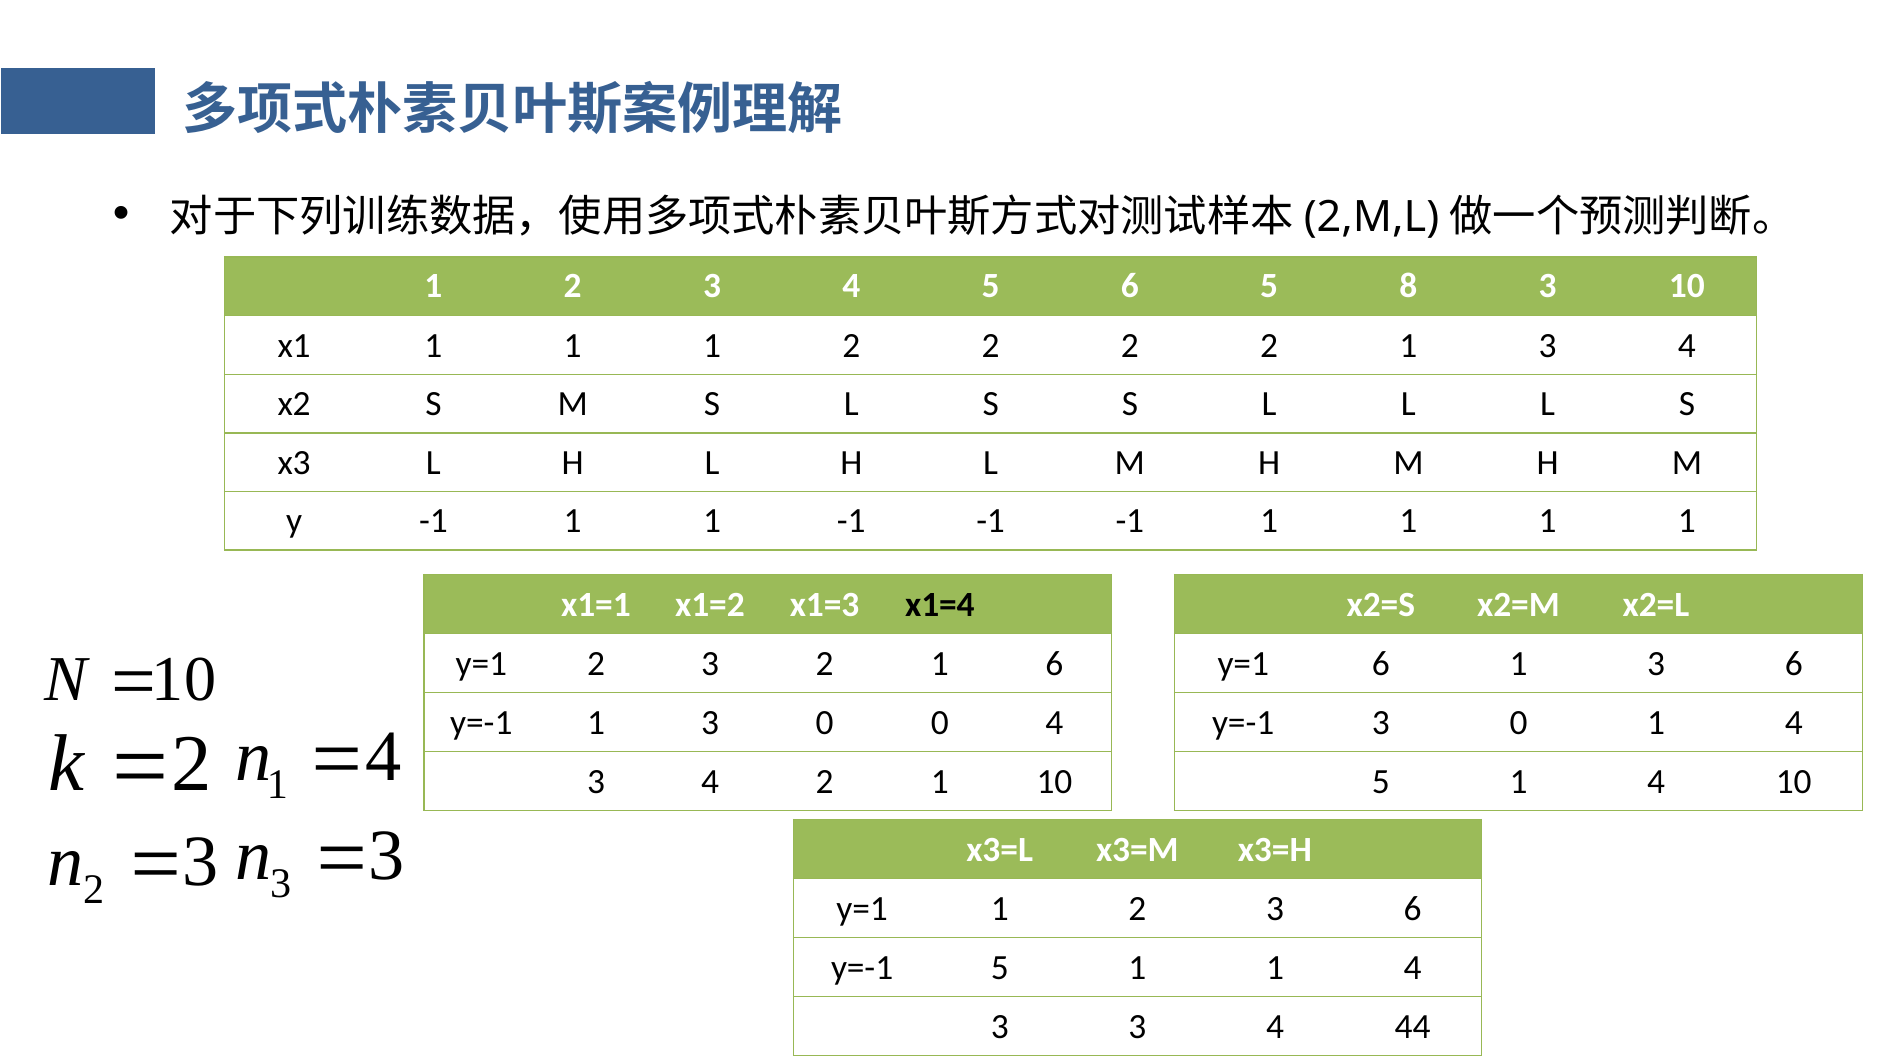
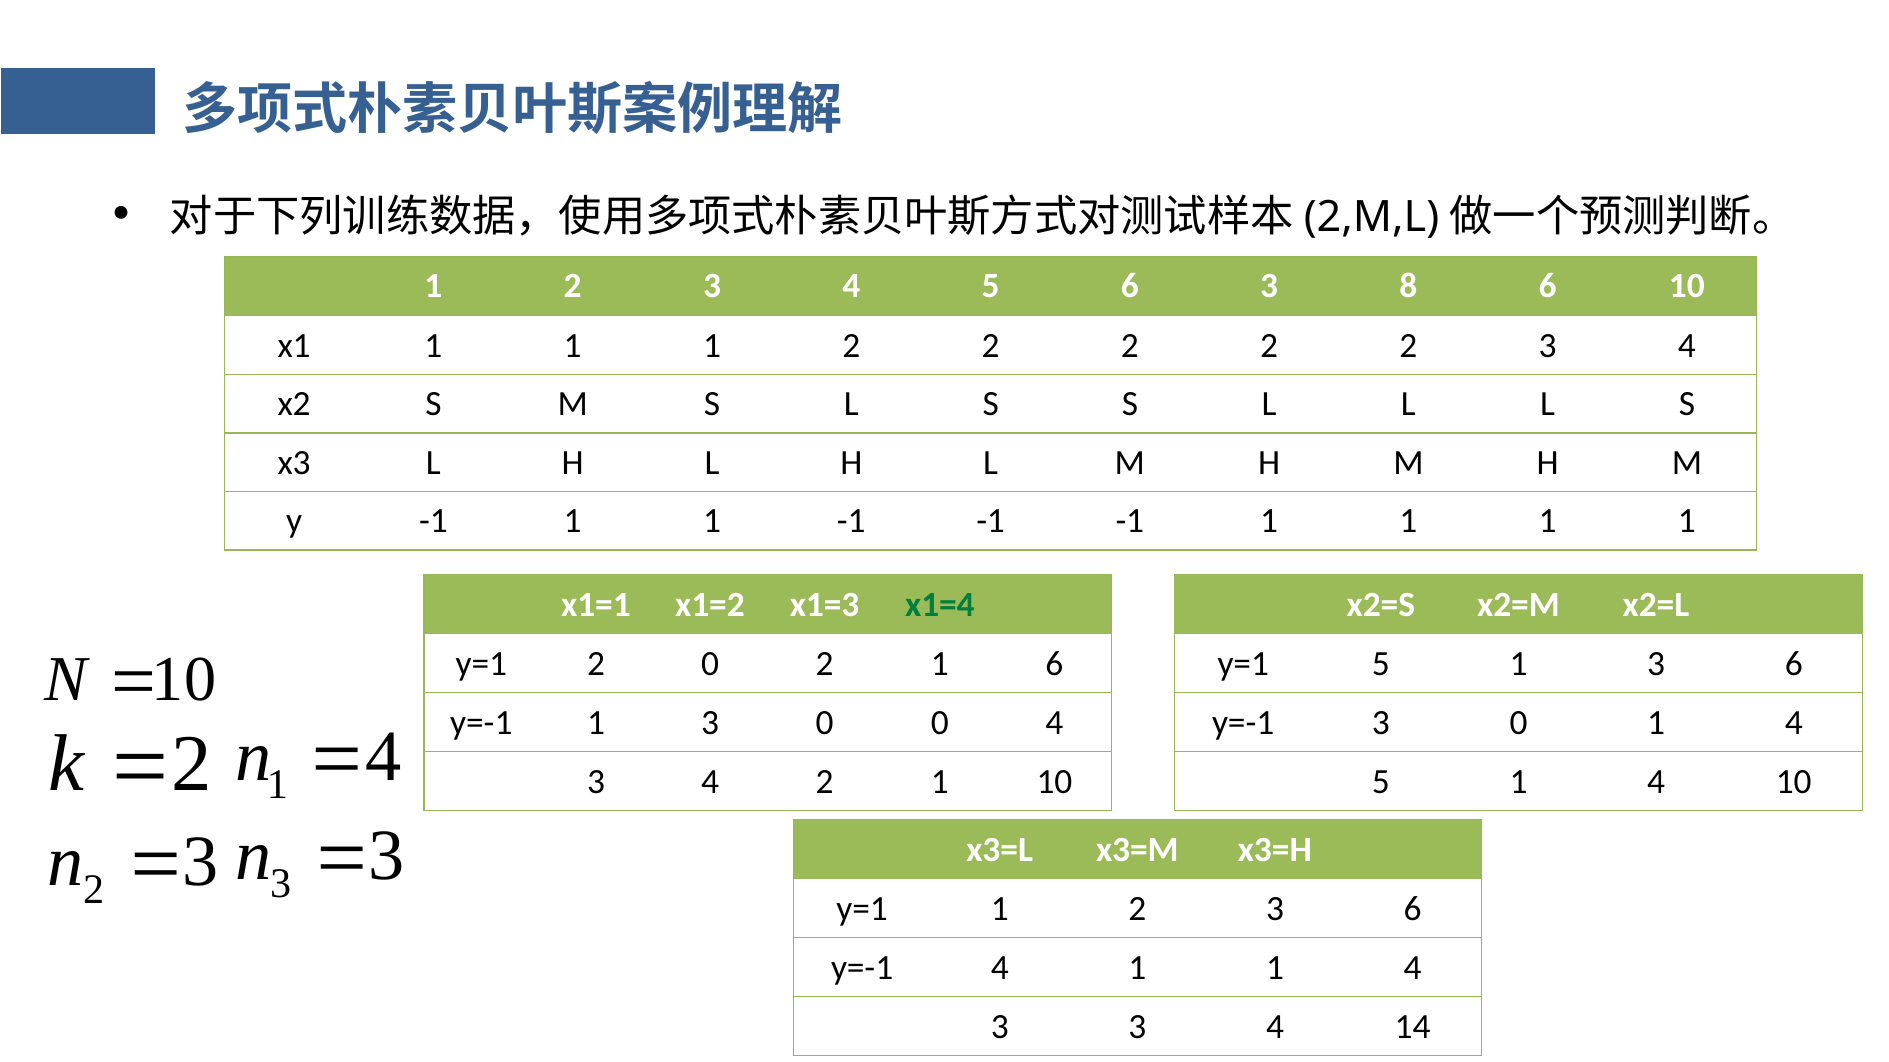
6 5: 5 -> 3 (1269, 286)
8 3: 3 -> 6 (1548, 286)
1: 1 -> 2 (1408, 346)
x1=4 colour: black -> green (940, 605)
y=1 2 3: 3 -> 0 (710, 664)
y=1 6: 6 -> 5 (1381, 664)
y=-1 5: 5 -> 4 (1000, 968)
44: 44 -> 14 (1413, 1027)
